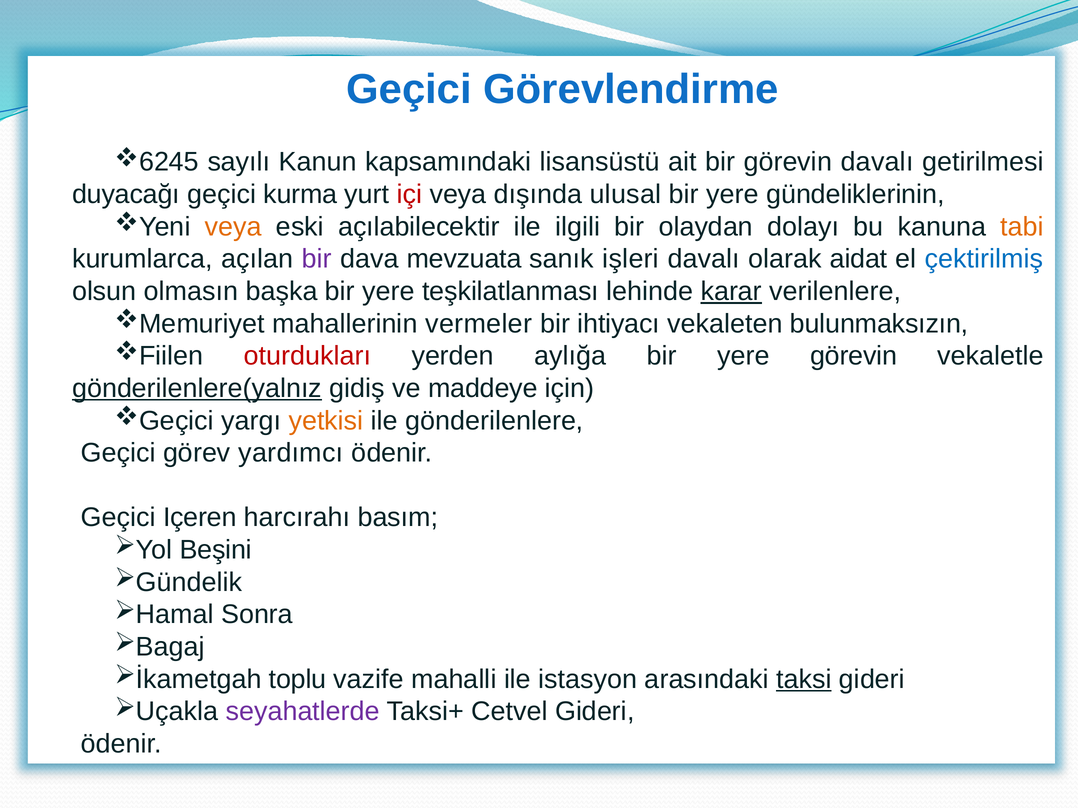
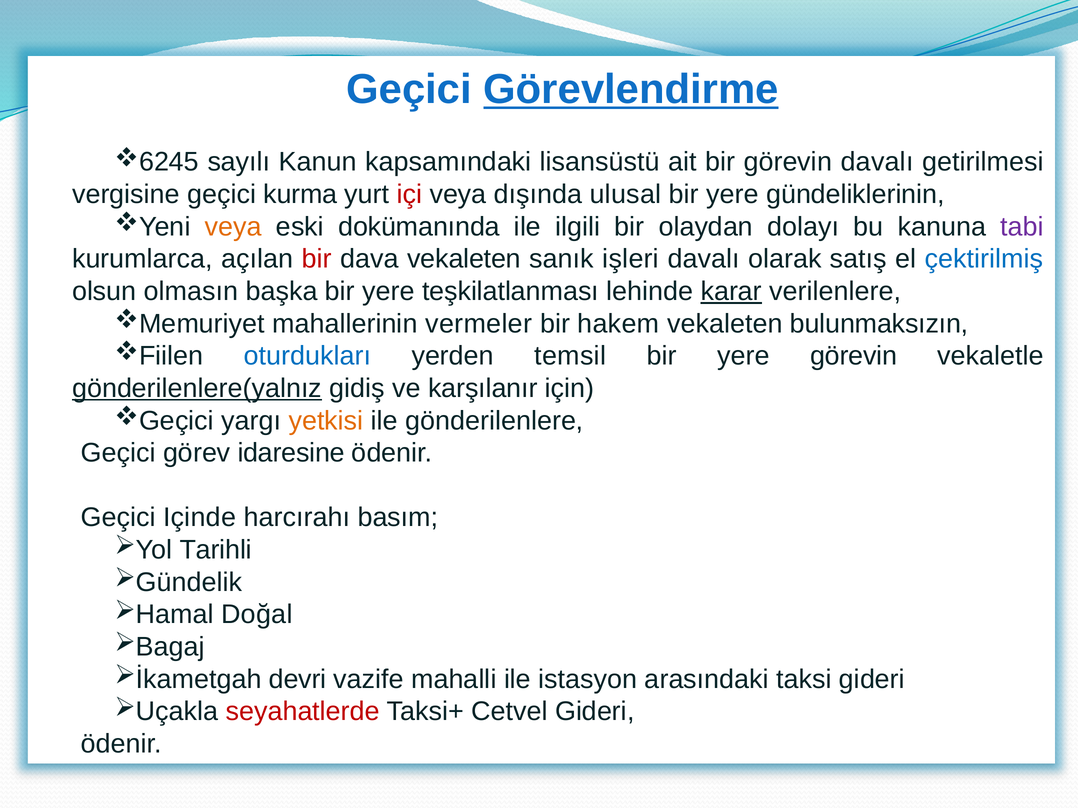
Görevlendirme underline: none -> present (631, 90)
duyacağı: duyacağı -> vergisine (126, 195)
açılabilecektir: açılabilecektir -> dokümanında (419, 227)
tabi colour: orange -> purple (1022, 227)
bir colour: purple -> red (317, 259)
dava mevzuata: mevzuata -> vekaleten (464, 259)
aidat: aidat -> satış (858, 259)
ihtiyacı: ihtiyacı -> hakem (618, 324)
oturdukları colour: red -> blue (308, 356)
aylığa: aylığa -> temsil (570, 356)
maddeye: maddeye -> karşılanır (483, 389)
yardımcı: yardımcı -> idaresine (291, 453)
Içeren: Içeren -> Içinde (200, 518)
Beşini: Beşini -> Tarihli (216, 550)
Sonra: Sonra -> Doğal (257, 615)
toplu: toplu -> devri (298, 680)
taksi underline: present -> none (804, 680)
seyahatlerde colour: purple -> red (303, 712)
